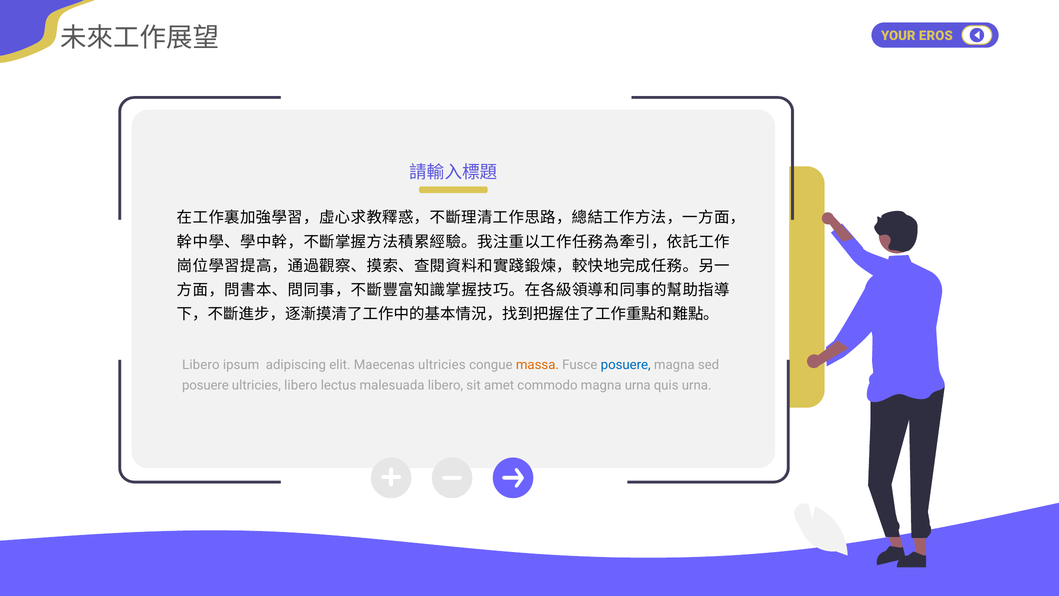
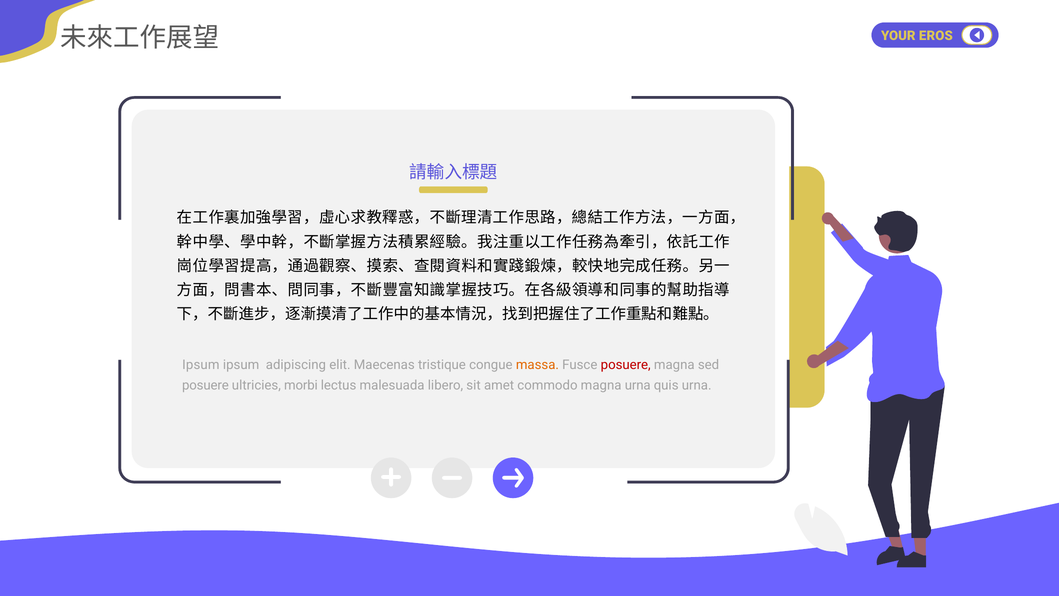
Libero: Libero -> Ipsum (201, 365)
Maecenas ultricies: ultricies -> tristique (442, 365)
posuere colour: blue -> red (626, 365)
ultricies libero: libero -> morbi (301, 385)
